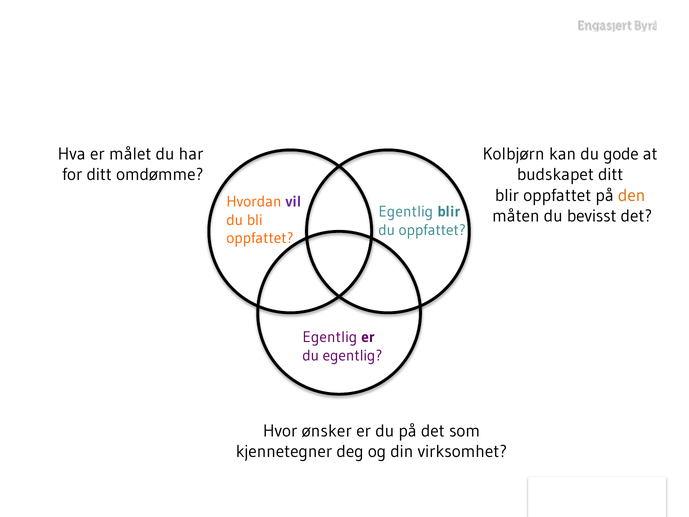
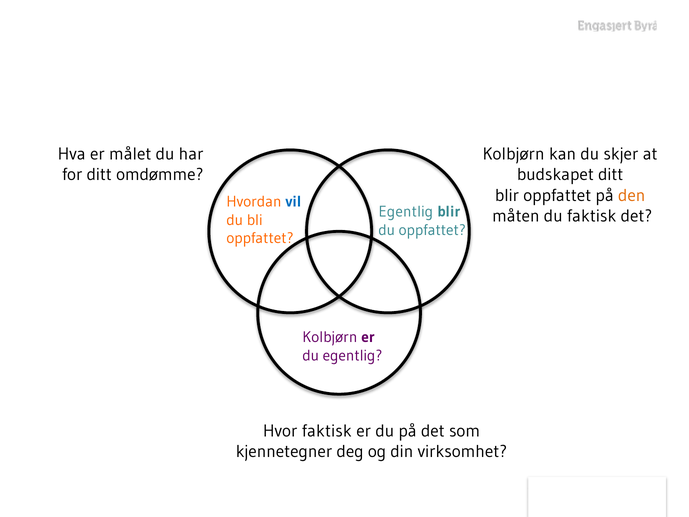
gode: gode -> skjer (621, 154)
vil colour: purple -> blue (293, 201)
du bevisst: bevisst -> faktisk (592, 216)
Egentlig: Egentlig -> Kolbjørn (330, 337)
Hvor ønsker: ønsker -> faktisk (327, 431)
